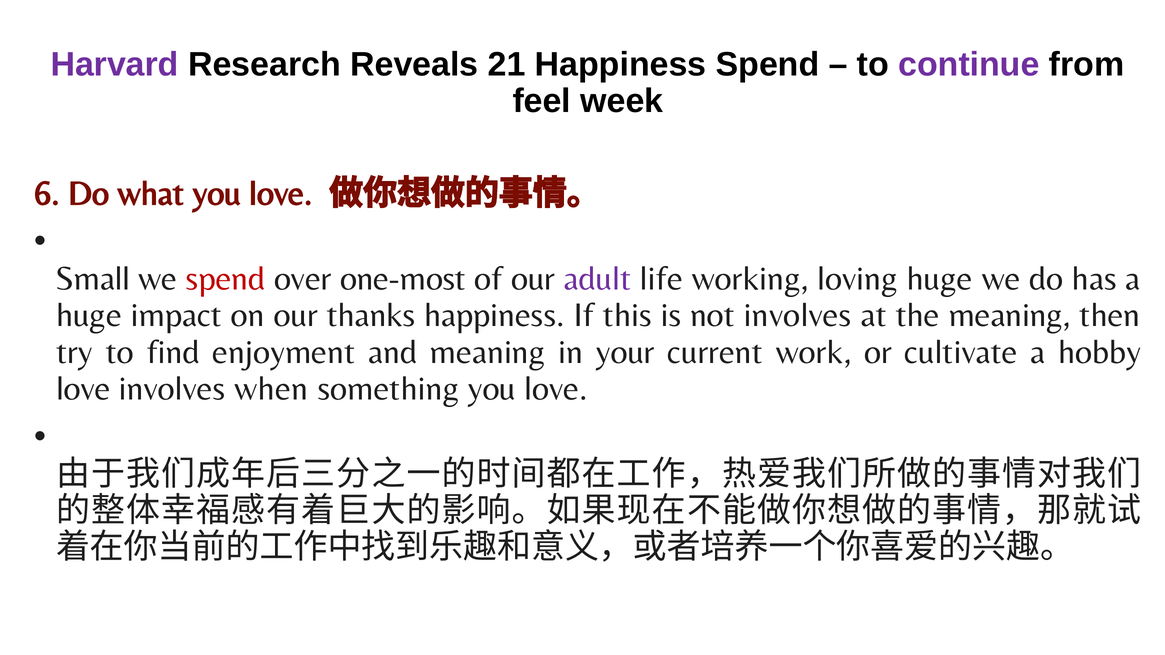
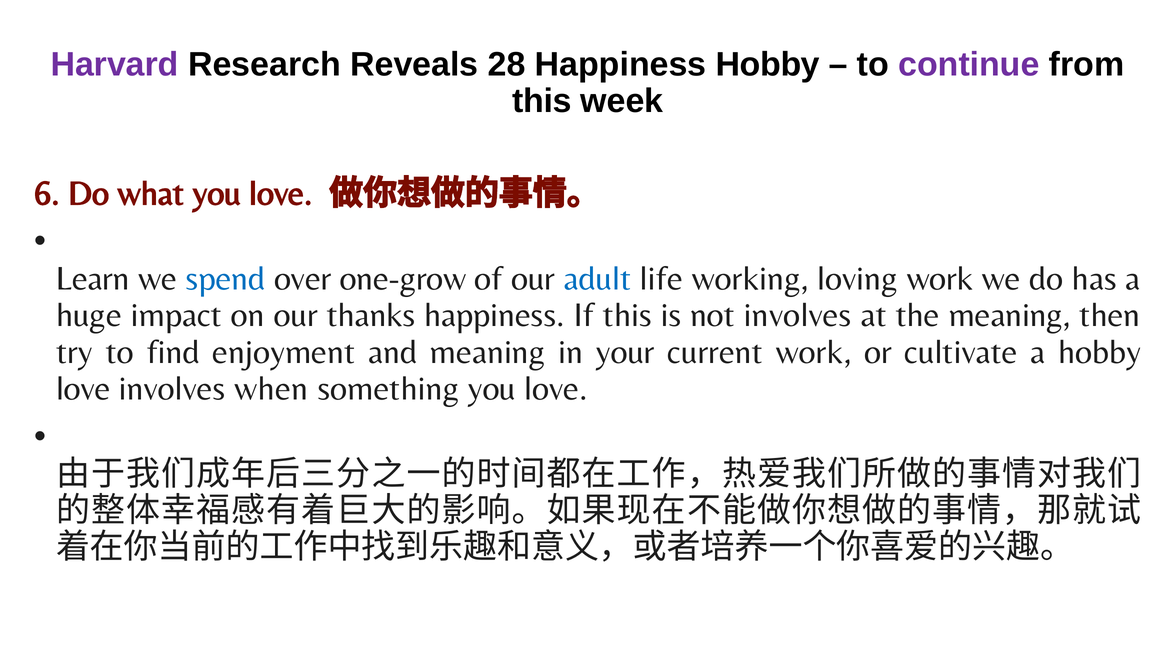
21: 21 -> 28 (507, 64)
Happiness Spend: Spend -> Hobby (768, 64)
feel: feel -> this (542, 101)
Small: Small -> Learn (93, 279)
spend colour: red -> blue (226, 279)
one-most: one-most -> one-grow (403, 279)
adult colour: purple -> blue (598, 279)
loving huge: huge -> work (940, 279)
